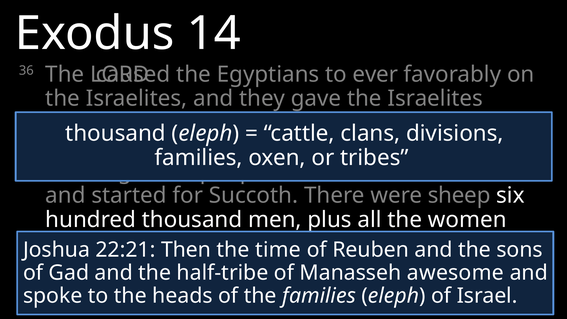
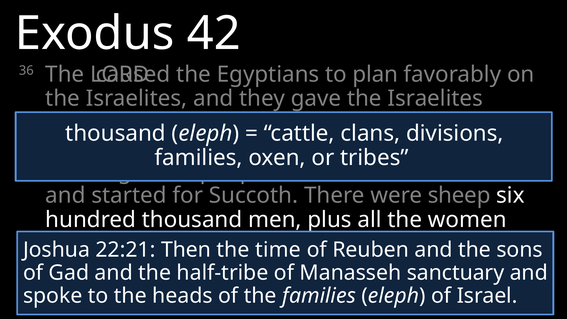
14: 14 -> 42 (214, 34)
ever: ever -> plan (375, 74)
awesome: awesome -> sanctuary (456, 273)
